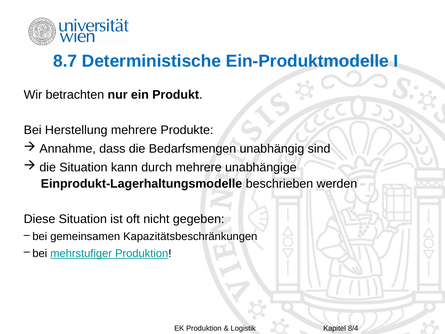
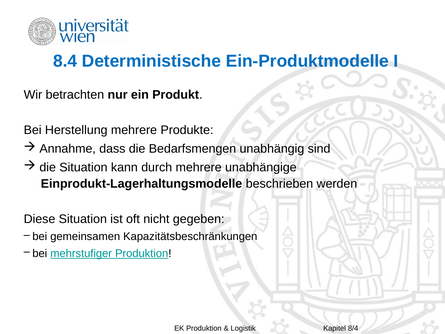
8.7: 8.7 -> 8.4 (65, 61)
